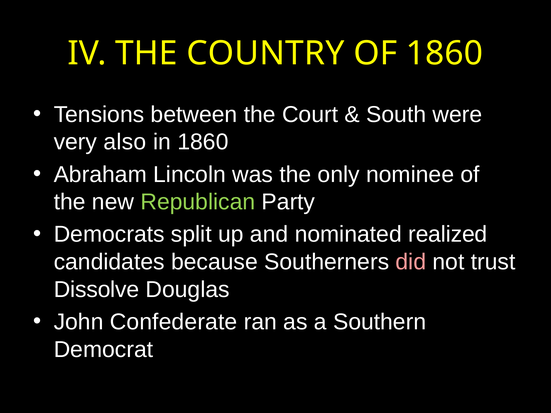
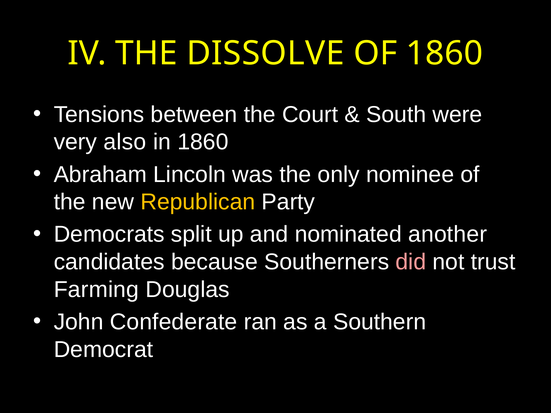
COUNTRY: COUNTRY -> DISSOLVE (265, 53)
Republican colour: light green -> yellow (198, 202)
realized: realized -> another (448, 235)
Dissolve: Dissolve -> Farming (96, 290)
